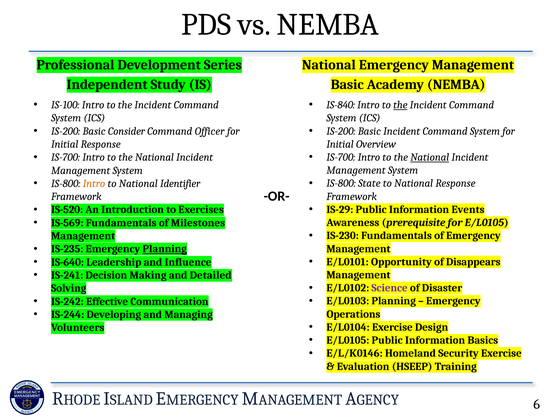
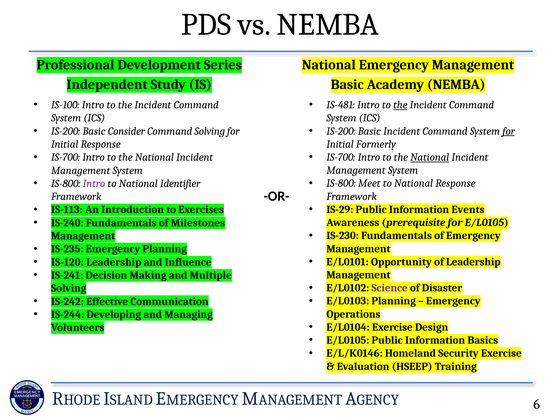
IS-840: IS-840 -> IS-481 (341, 105)
for underline: none -> present (509, 131)
Command Officer: Officer -> Solving (210, 131)
Overview: Overview -> Formerly (376, 144)
State: State -> Meet (369, 183)
Intro colour: orange -> purple (94, 184)
IS-520: IS-520 -> IS-113 (67, 210)
IS-569: IS-569 -> IS-240 (67, 223)
Planning underline: present -> none (165, 249)
of Disappears: Disappears -> Leadership (473, 262)
IS-640: IS-640 -> IS-120 (67, 262)
Detailed: Detailed -> Multiple (211, 275)
